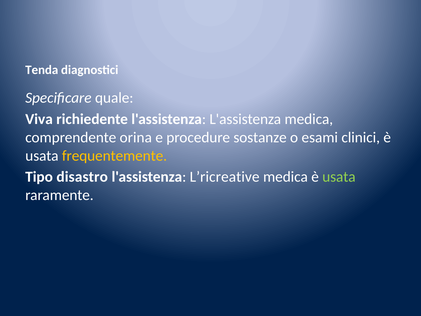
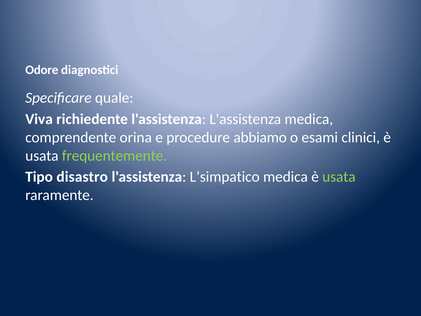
Tenda: Tenda -> Odore (42, 70)
sostanze: sostanze -> abbiamo (260, 137)
frequentemente colour: yellow -> light green (114, 156)
L’ricreative: L’ricreative -> L’simpatico (225, 177)
